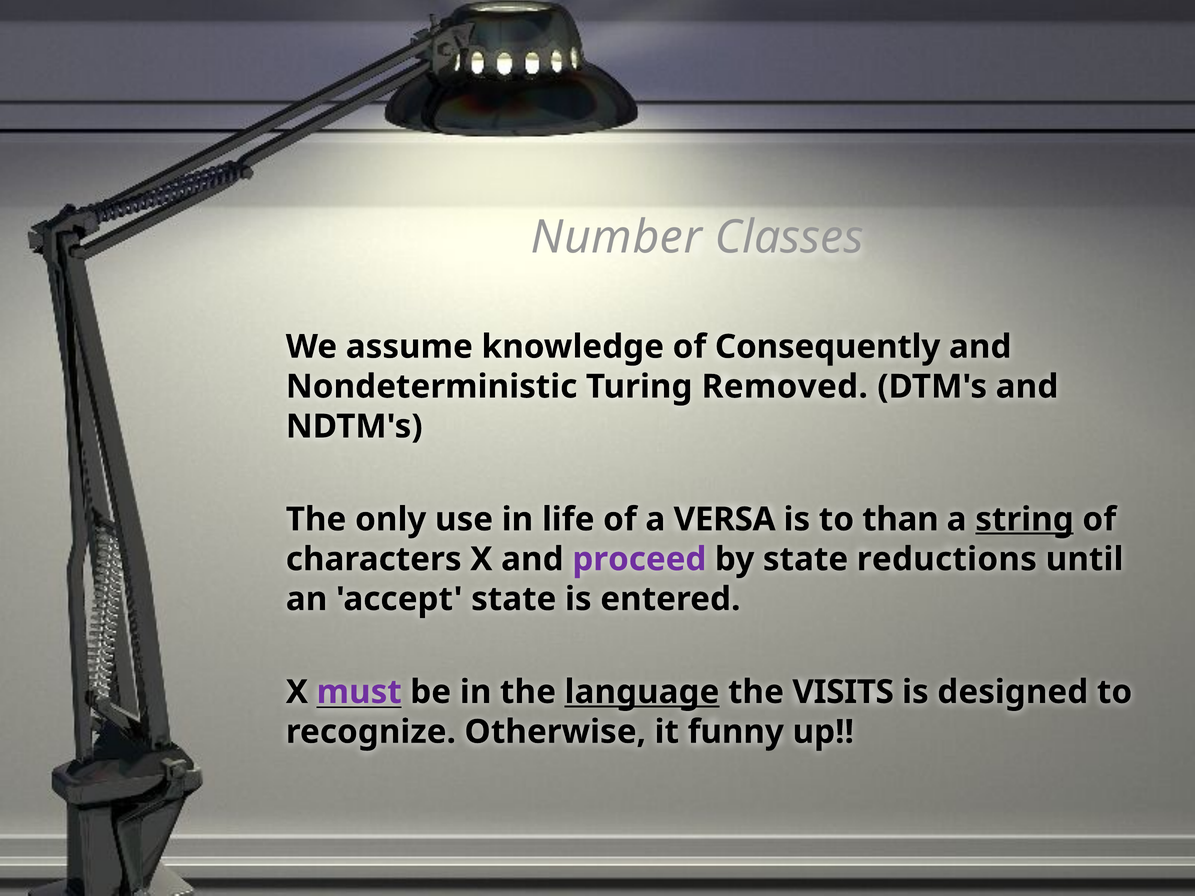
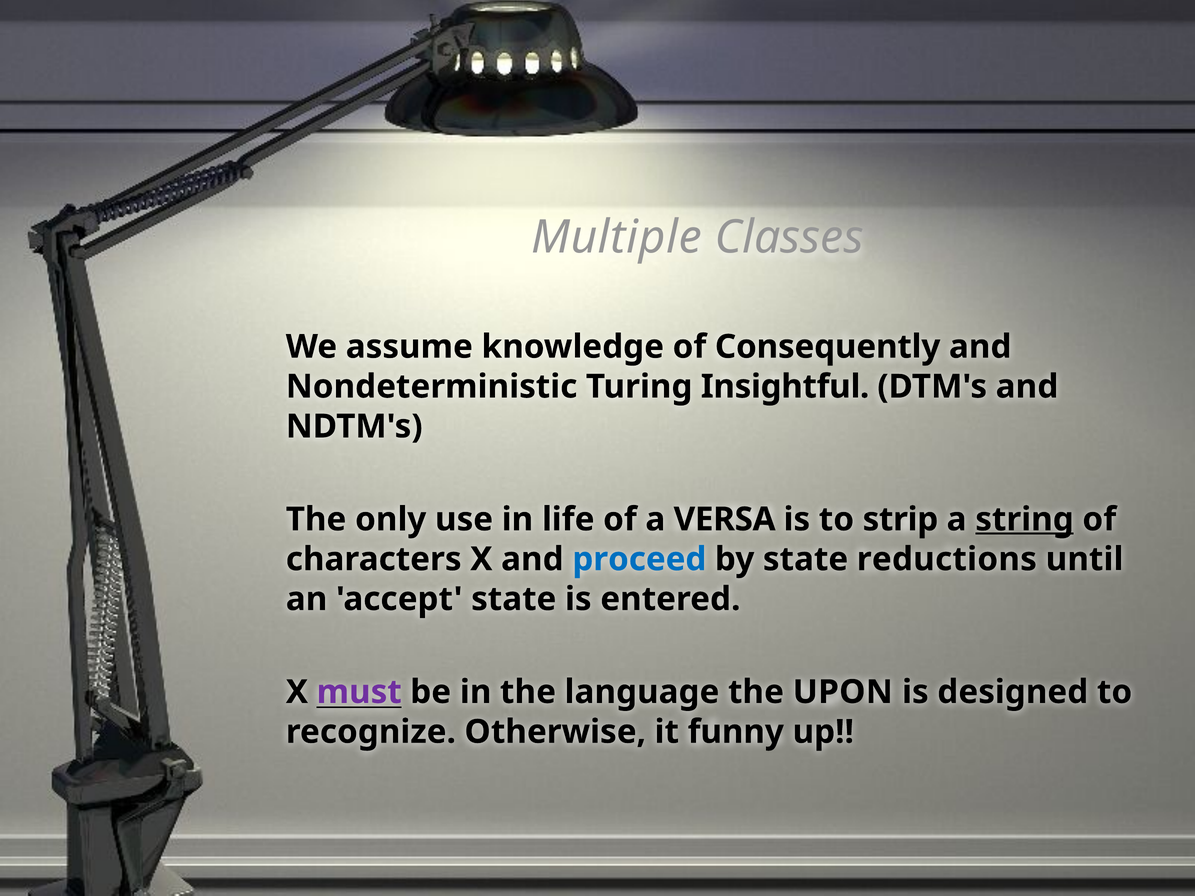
Number: Number -> Multiple (616, 237)
Removed: Removed -> Insightful (785, 387)
than: than -> strip (900, 520)
proceed colour: purple -> blue (639, 559)
language underline: present -> none (642, 692)
VISITS: VISITS -> UPON (843, 692)
